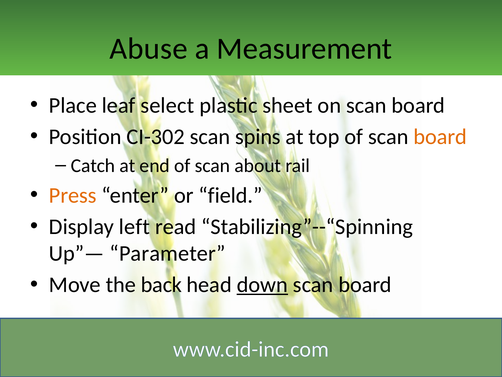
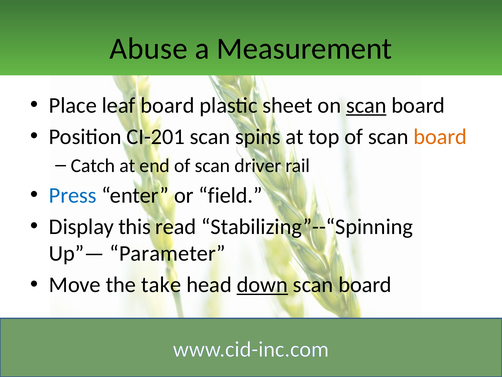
leaf select: select -> board (167, 105)
scan underline: none -> present (366, 105)
CI-302: CI-302 -> CI-201 (156, 137)
about: about -> driver (258, 165)
Press colour: orange -> blue (73, 195)
left: left -> this (135, 226)
back: back -> take (161, 284)
